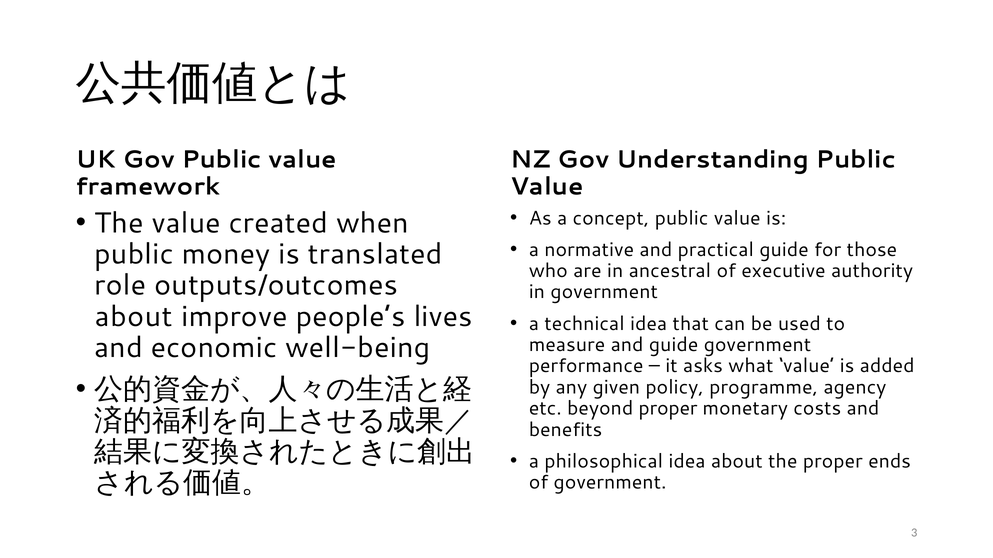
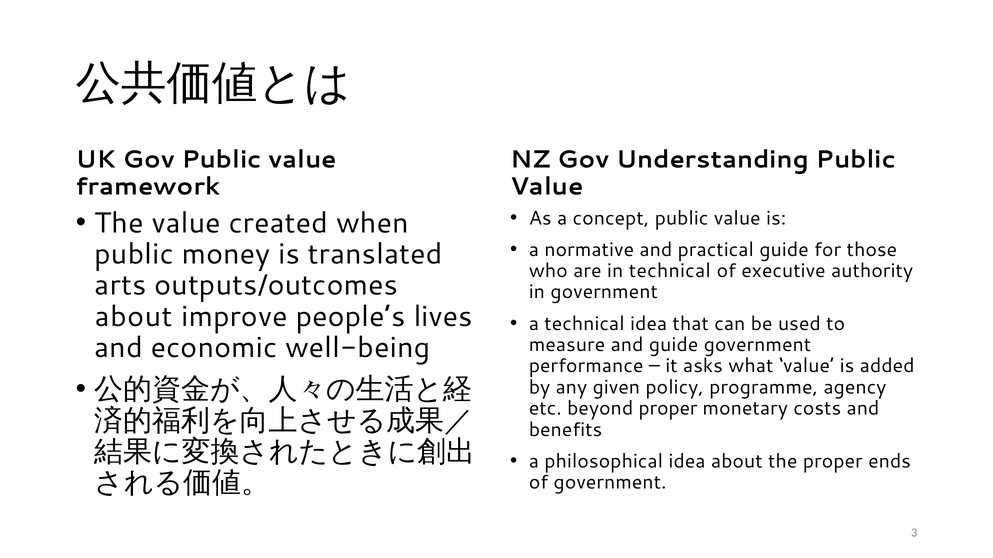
in ancestral: ancestral -> technical (670, 271)
role: role -> arts (120, 286)
